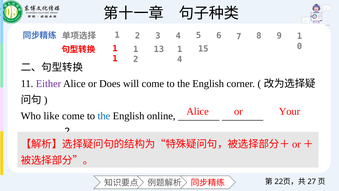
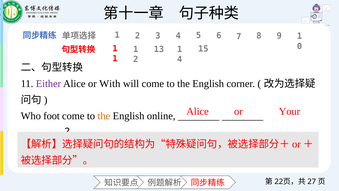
Does: Does -> With (110, 84)
like: like -> foot (52, 116)
the colour: blue -> orange (104, 116)
